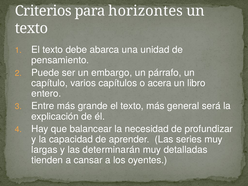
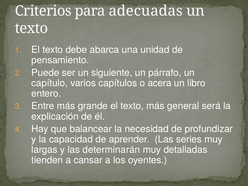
horizontes: horizontes -> adecuadas (146, 11)
embargo: embargo -> siguiente (112, 73)
